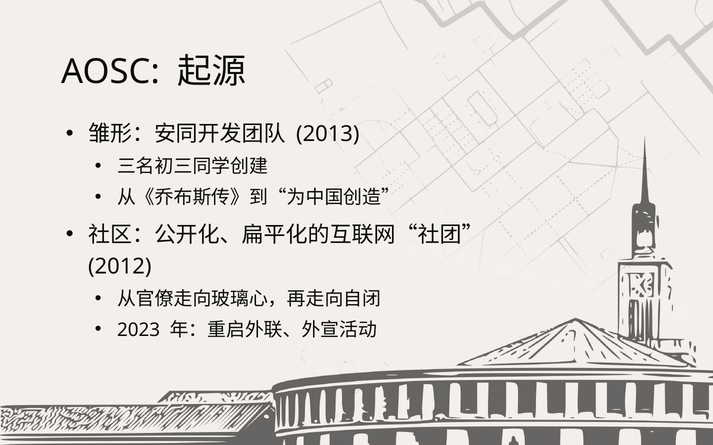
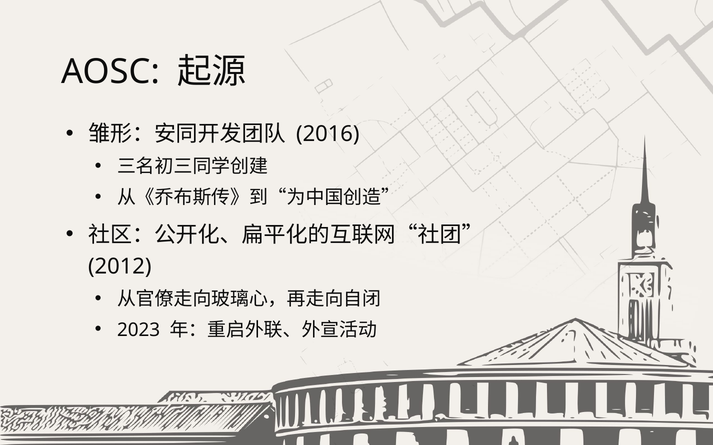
2013: 2013 -> 2016 (328, 134)
